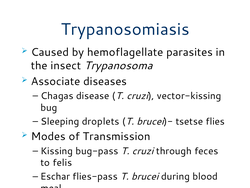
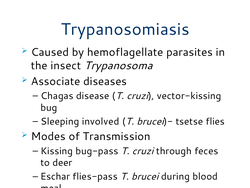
droplets: droplets -> involved (101, 121)
felis: felis -> deer (62, 162)
